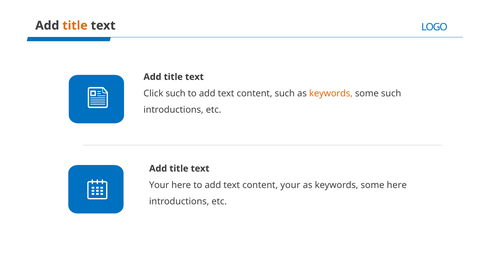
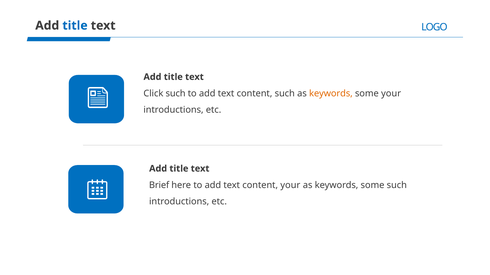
title colour: orange -> blue (75, 26)
some such: such -> your (391, 94)
Your: Your -> Brief (159, 185)
some here: here -> such (397, 185)
